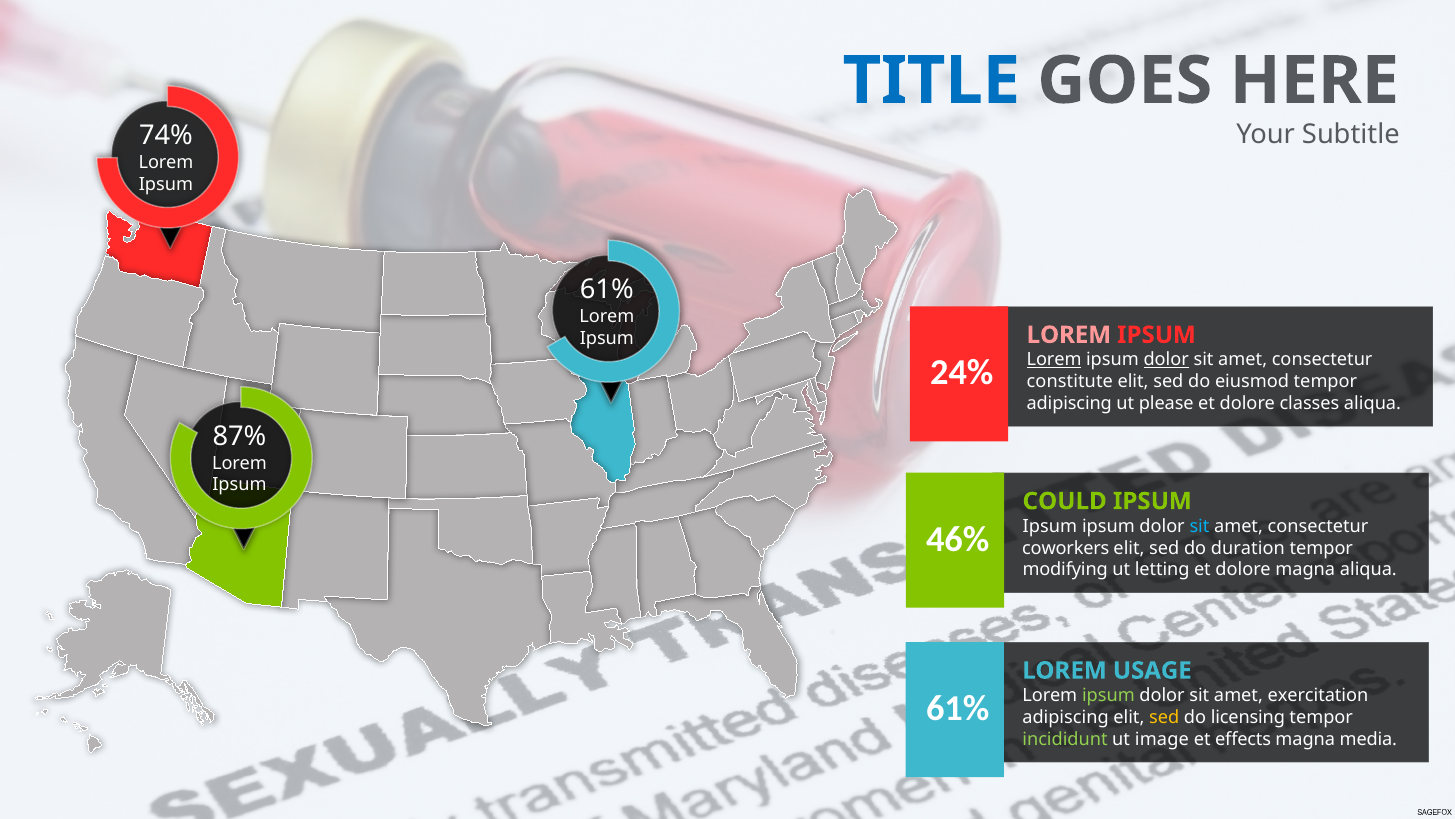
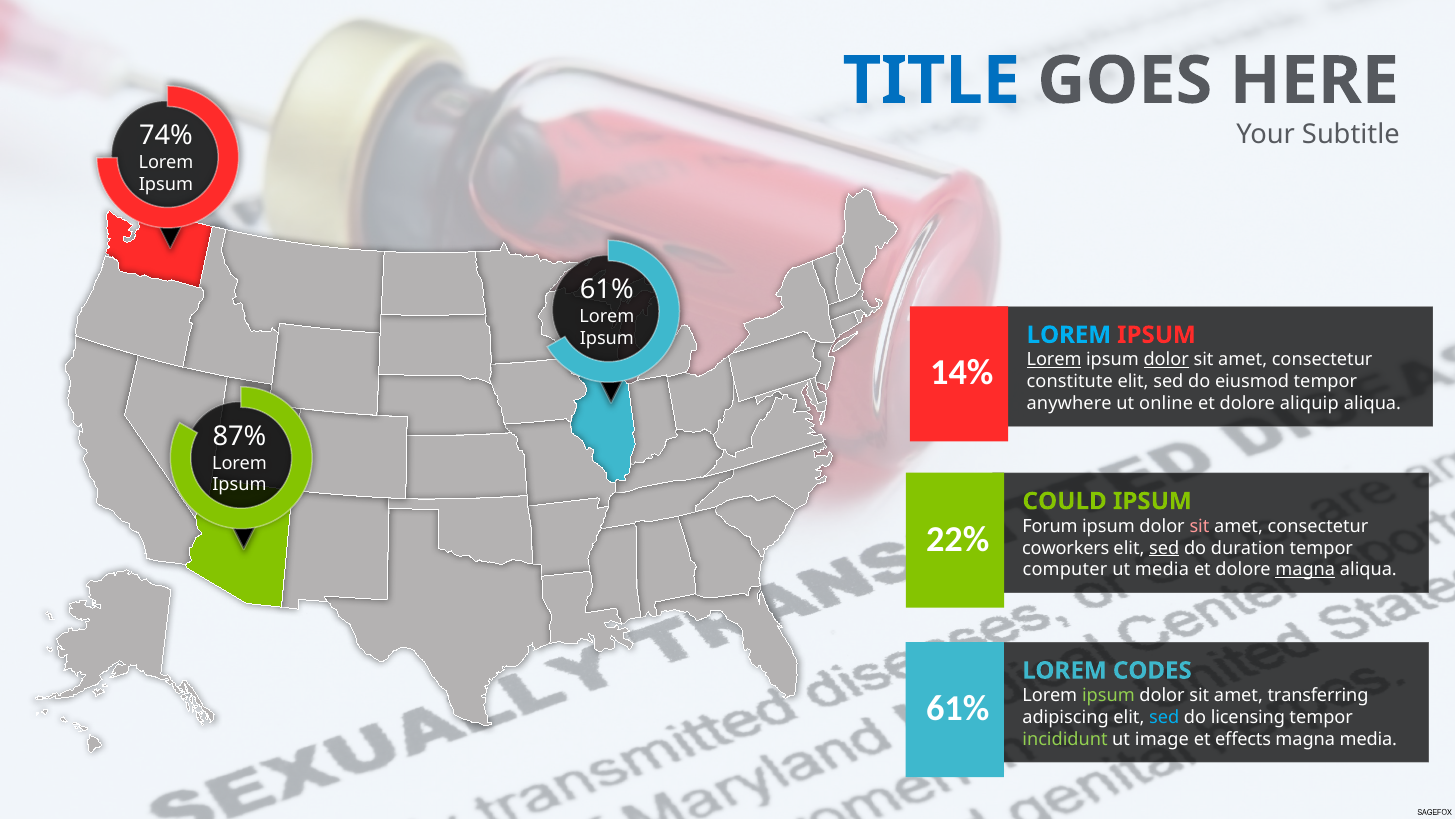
LOREM colour: pink -> light blue (1069, 335)
24%: 24% -> 14% (962, 373)
adipiscing: adipiscing -> anywhere (1069, 403)
please: please -> online (1166, 403)
classes: classes -> aliquip (1309, 403)
Ipsum: Ipsum -> Forum (1050, 526)
sit colour: light blue -> pink (1199, 526)
46%: 46% -> 22% (958, 539)
sed underline: none -> present (1164, 548)
modifying: modifying -> computer (1065, 570)
ut letting: letting -> media (1162, 570)
magna underline: none -> present (1305, 570)
USAGE: USAGE -> CODES (1152, 670)
exercitation: exercitation -> transferring (1318, 695)
sed colour: yellow -> light blue (1164, 717)
